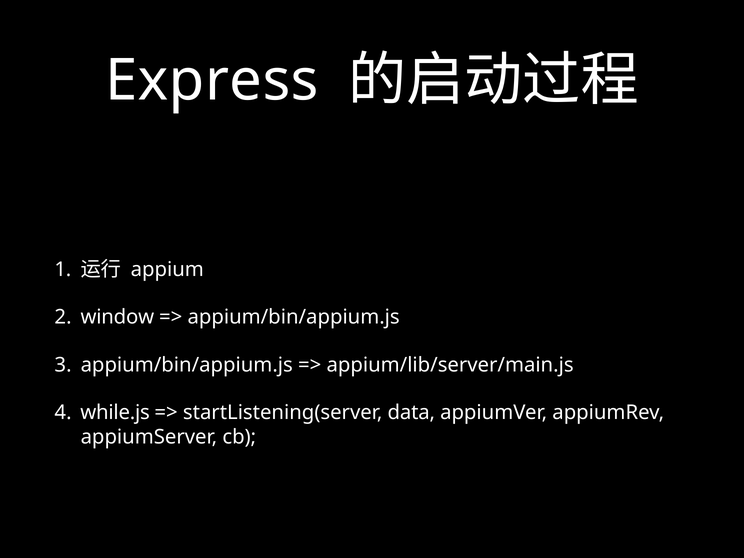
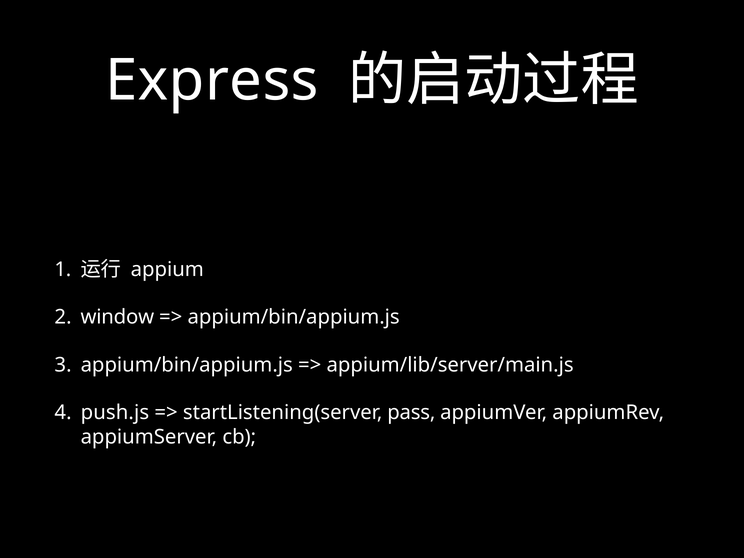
while.js: while.js -> push.js (115, 413)
data: data -> pass (411, 413)
